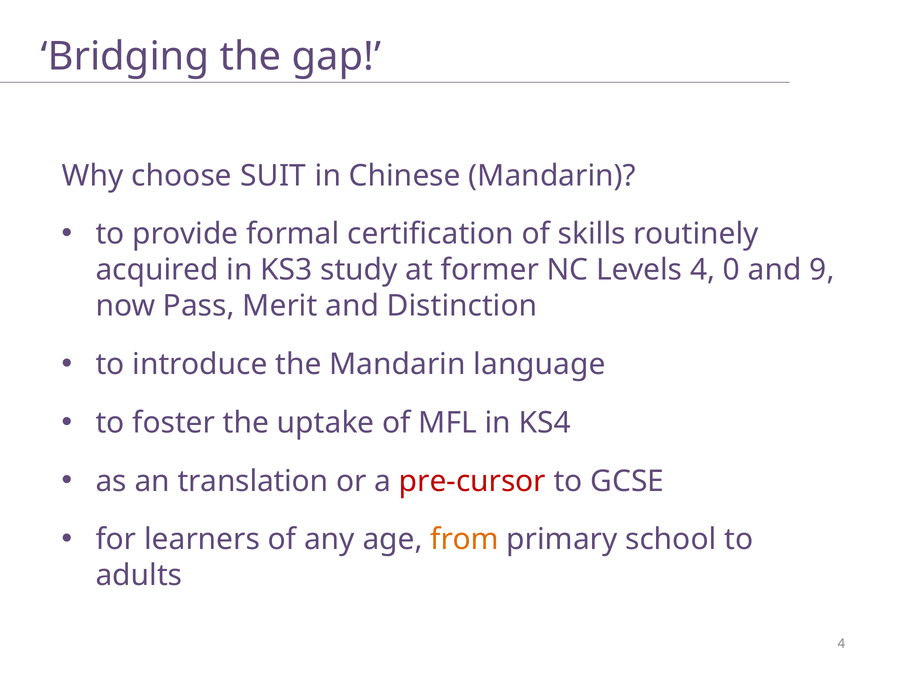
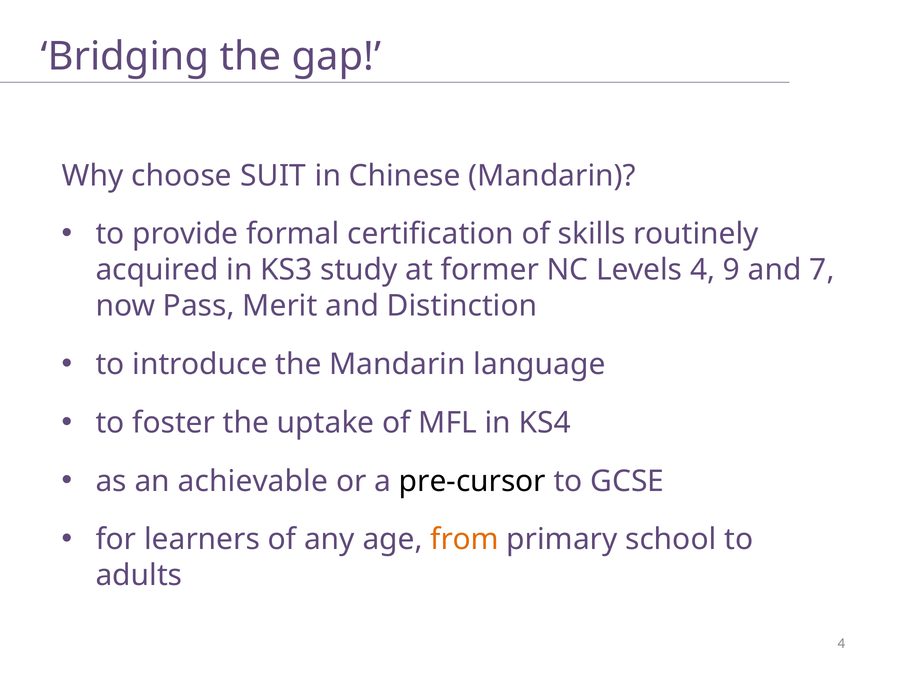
0: 0 -> 9 (732, 270)
9: 9 -> 7 (822, 270)
translation: translation -> achievable (253, 481)
pre-cursor colour: red -> black (472, 481)
